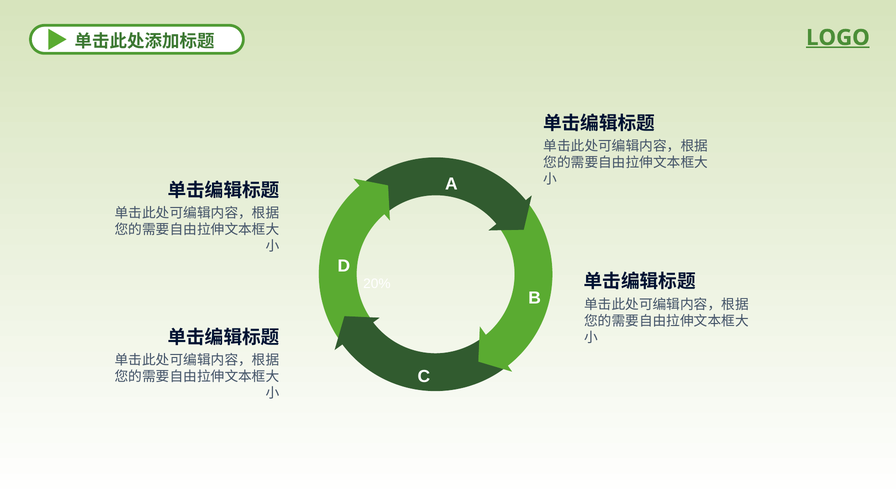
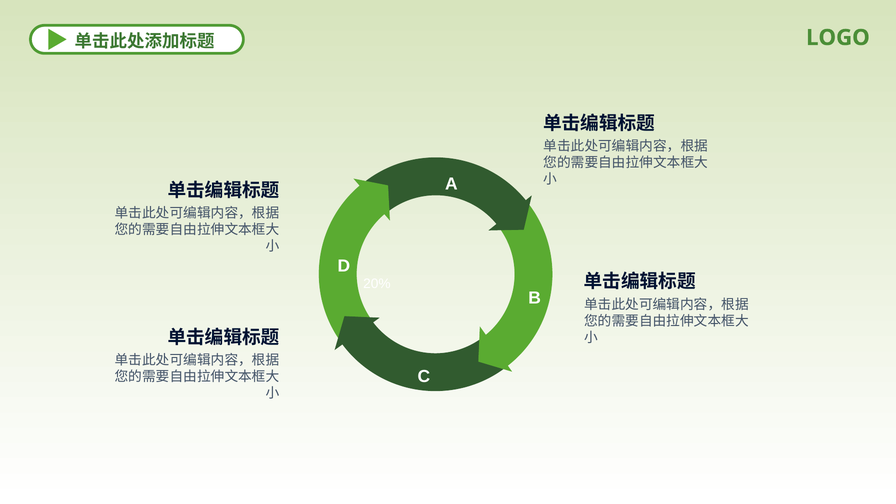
LOGO underline: present -> none (838, 38)
